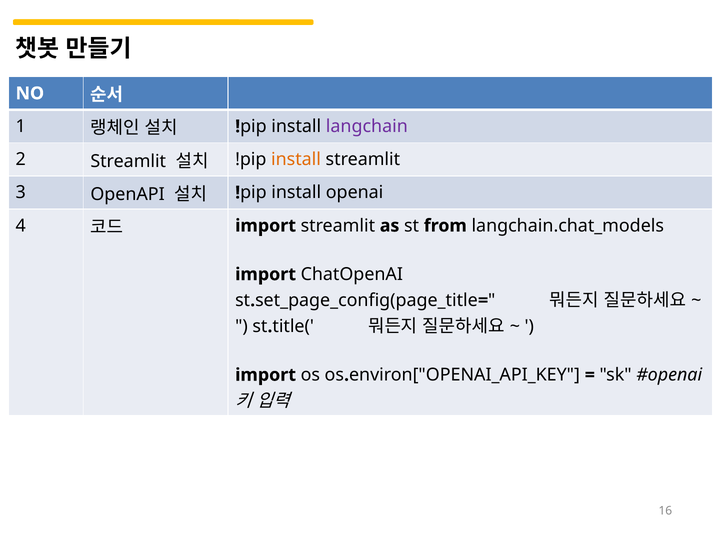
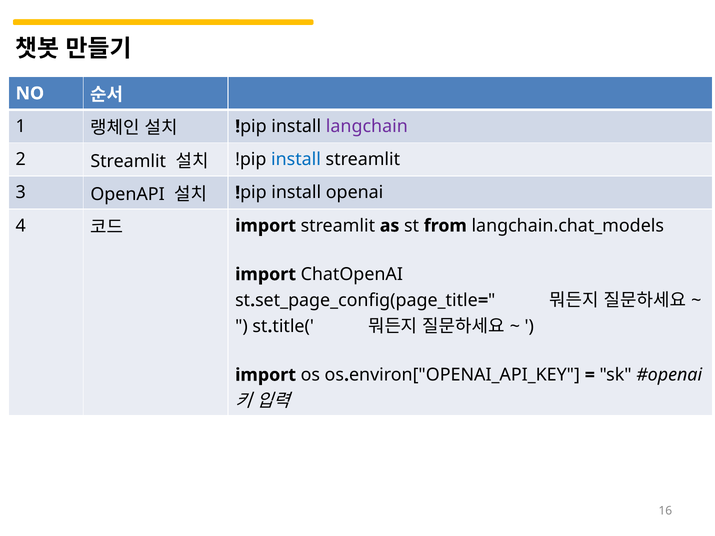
install colour: orange -> blue (296, 160)
